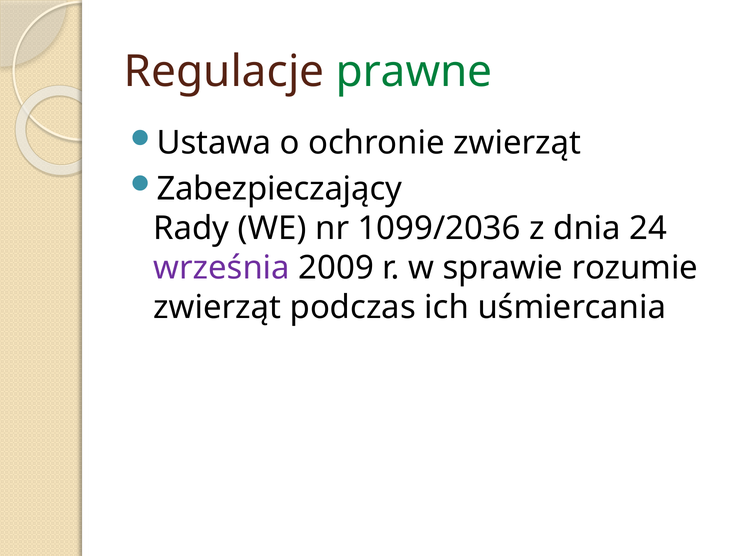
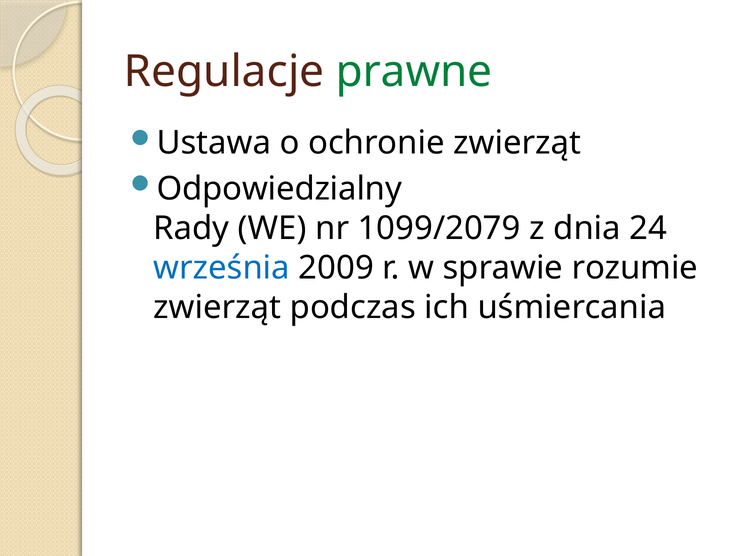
Zabezpieczający: Zabezpieczający -> Odpowiedzialny (279, 189)
1099/2036: 1099/2036 -> 1099/2079 (439, 228)
września colour: purple -> blue (222, 268)
